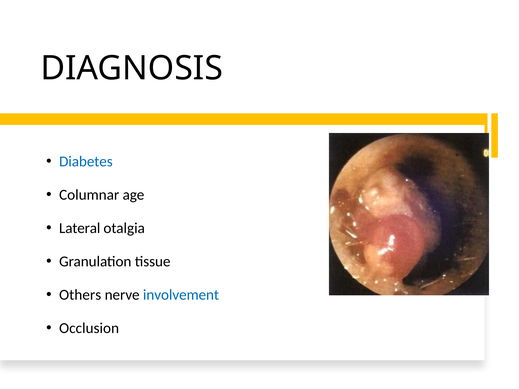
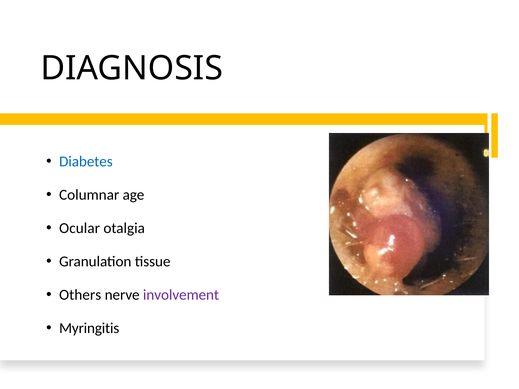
Lateral: Lateral -> Ocular (80, 228)
involvement colour: blue -> purple (181, 295)
Occlusion: Occlusion -> Myringitis (89, 328)
